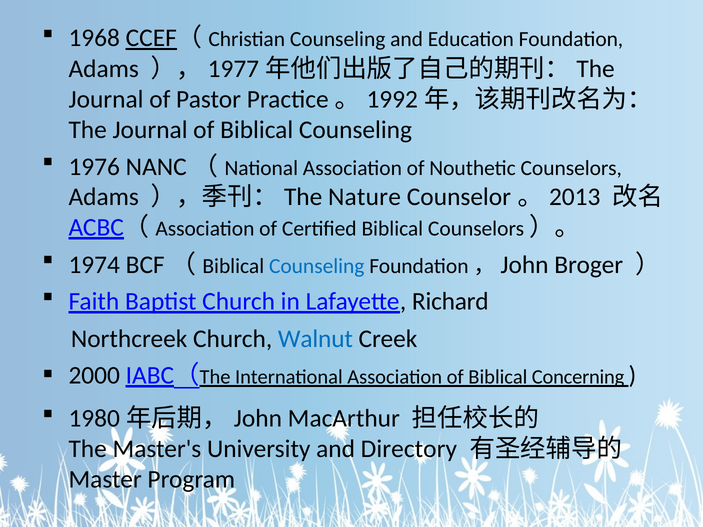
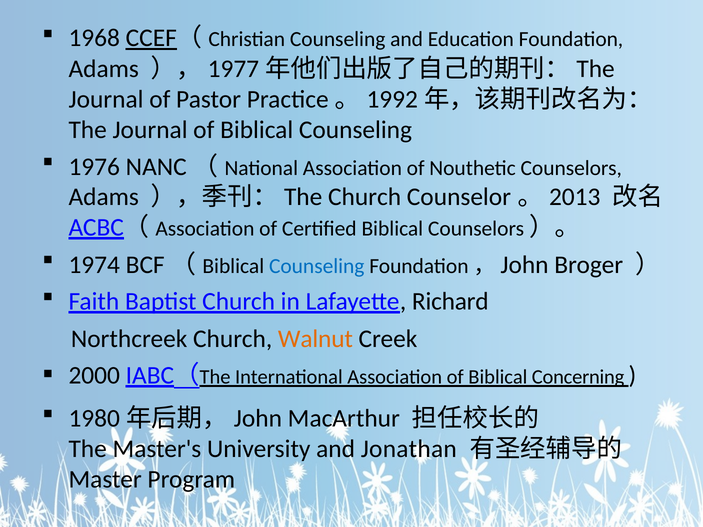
Nature: Nature -> Church (365, 197)
Walnut colour: blue -> orange (315, 339)
Directory: Directory -> Jonathan (409, 449)
